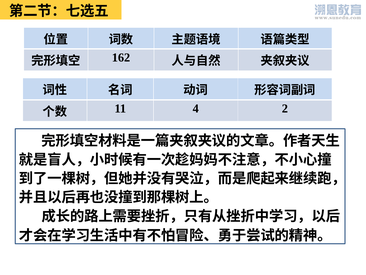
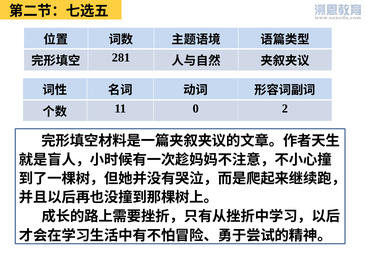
162: 162 -> 281 (121, 58)
4: 4 -> 0 (196, 108)
